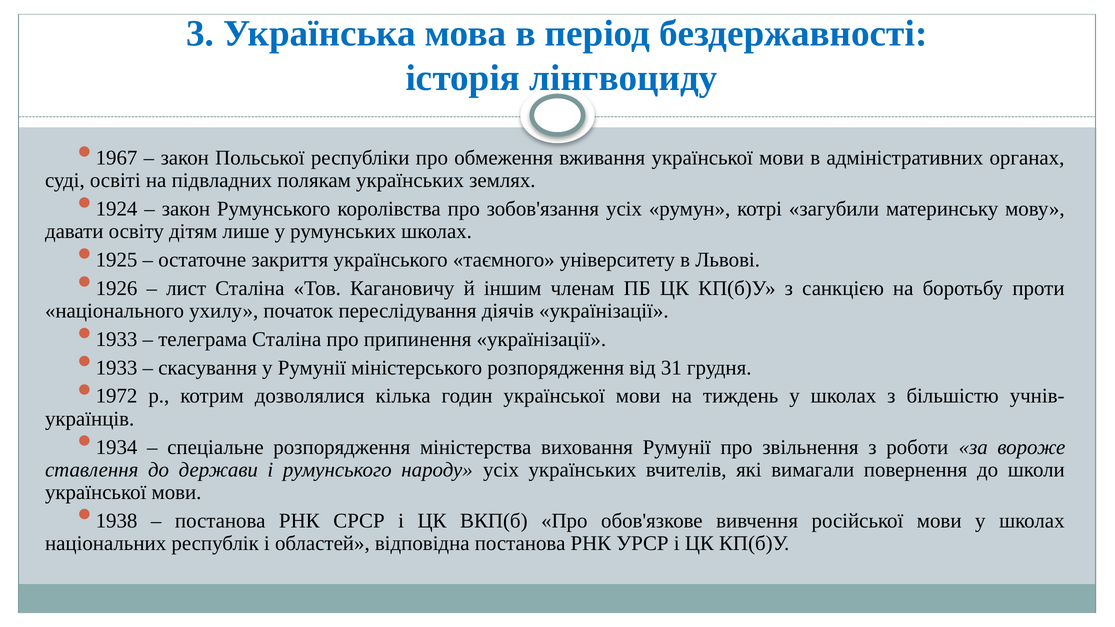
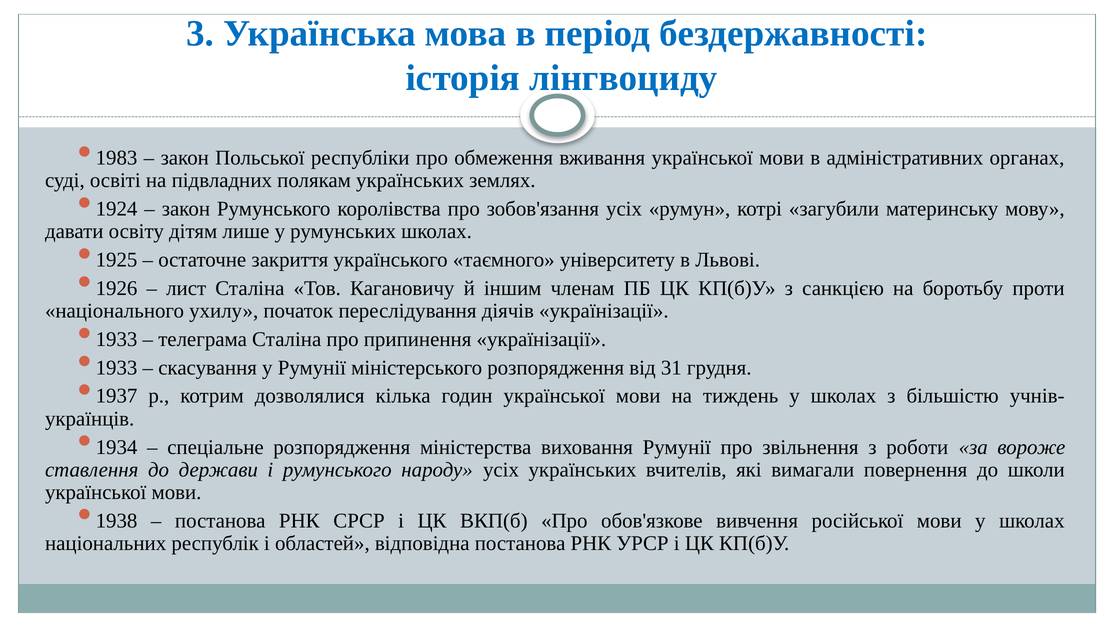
1967: 1967 -> 1983 (117, 158)
1972: 1972 -> 1937 (117, 396)
